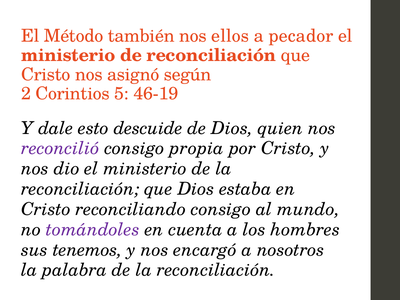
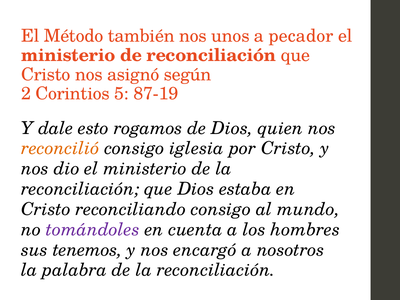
ellos: ellos -> unos (230, 36)
46-19: 46-19 -> 87-19 (156, 94)
descuide: descuide -> rogamos (148, 128)
reconcilió colour: purple -> orange (60, 148)
propia: propia -> iglesia (197, 148)
